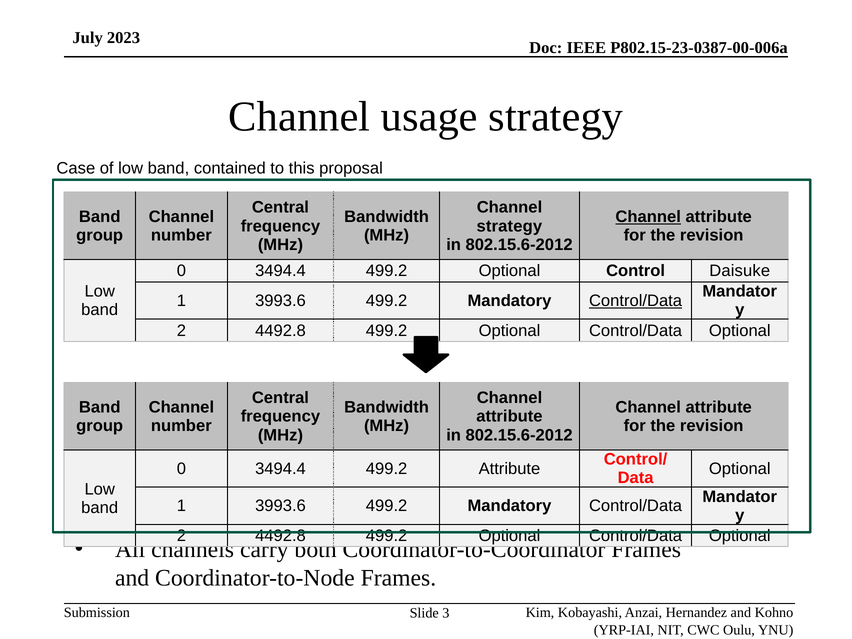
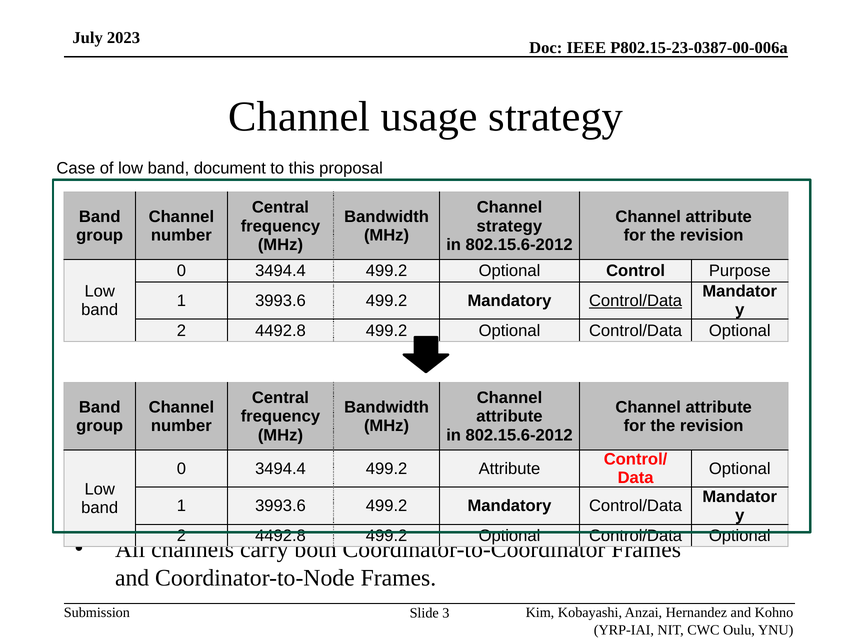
contained: contained -> document (230, 168)
Channel underline: present -> none (648, 217)
Daisuke: Daisuke -> Purpose (740, 271)
